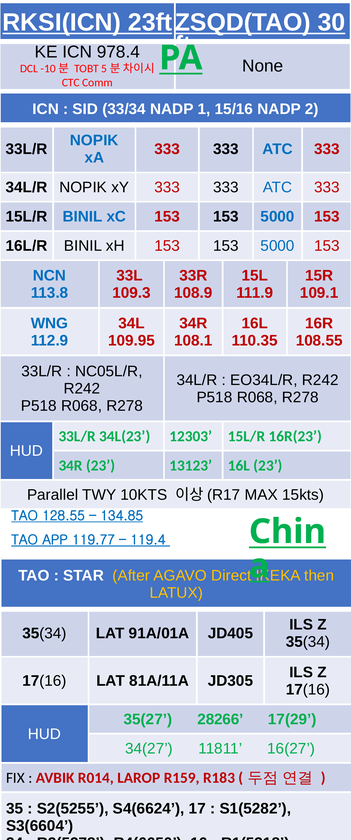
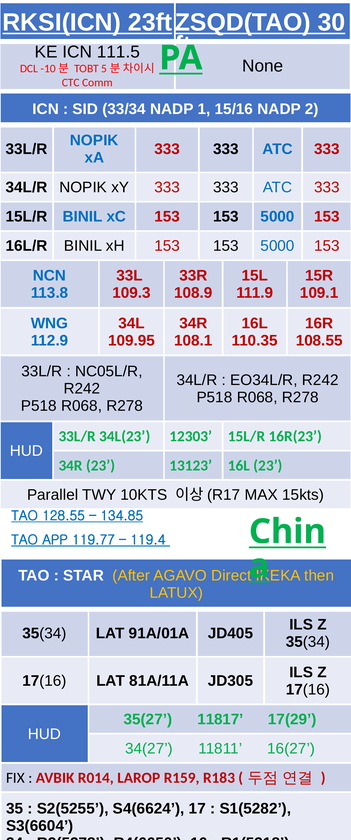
978.4: 978.4 -> 111.5 (118, 52)
28266: 28266 -> 11817 (220, 719)
